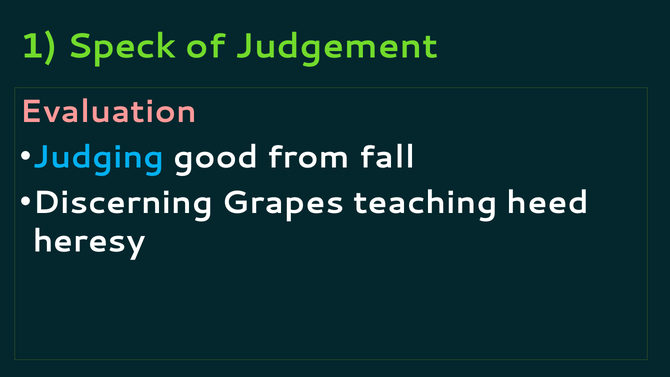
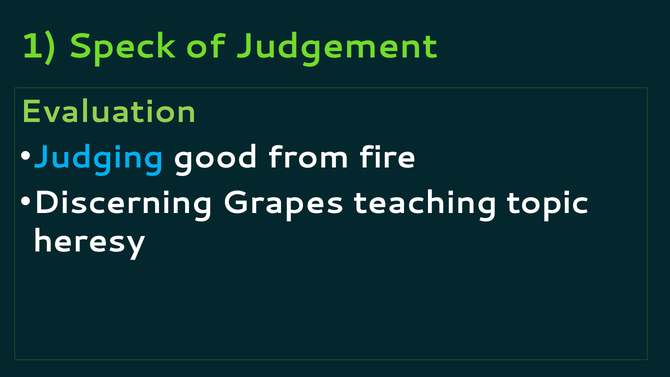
Evaluation colour: pink -> light green (108, 112)
fall: fall -> fire (388, 157)
heed: heed -> topic (548, 203)
